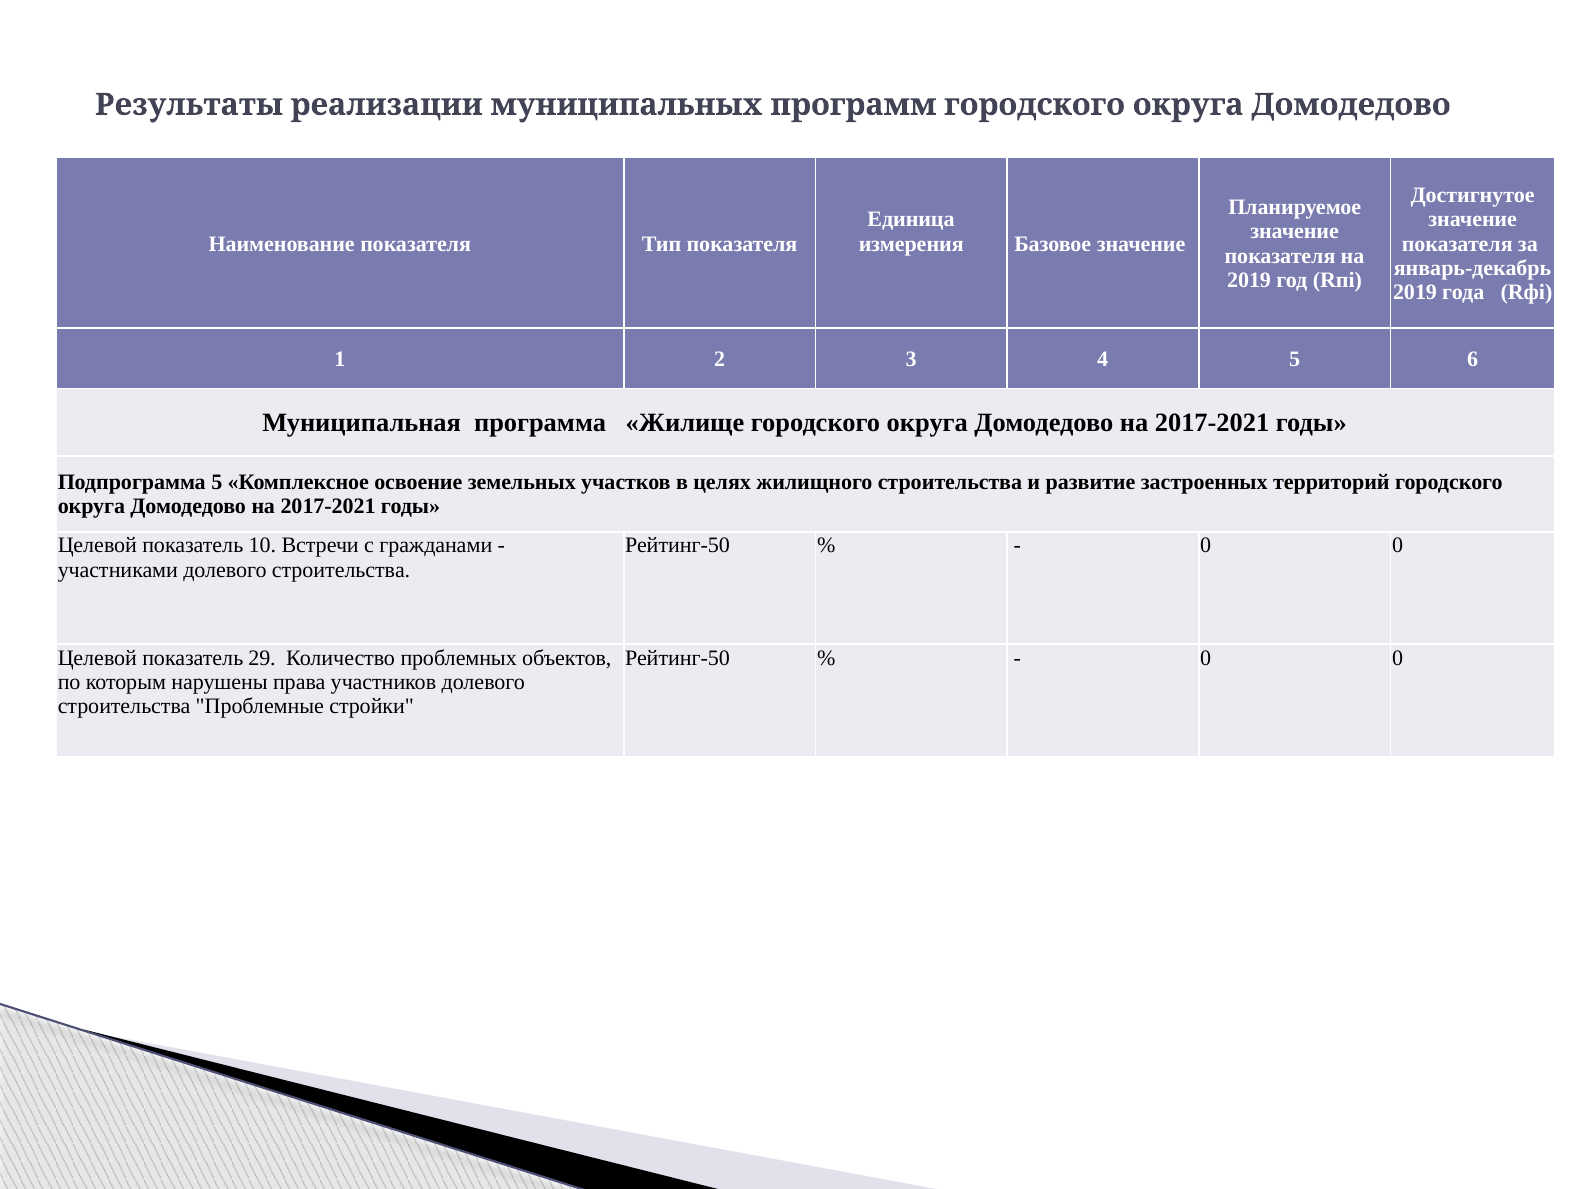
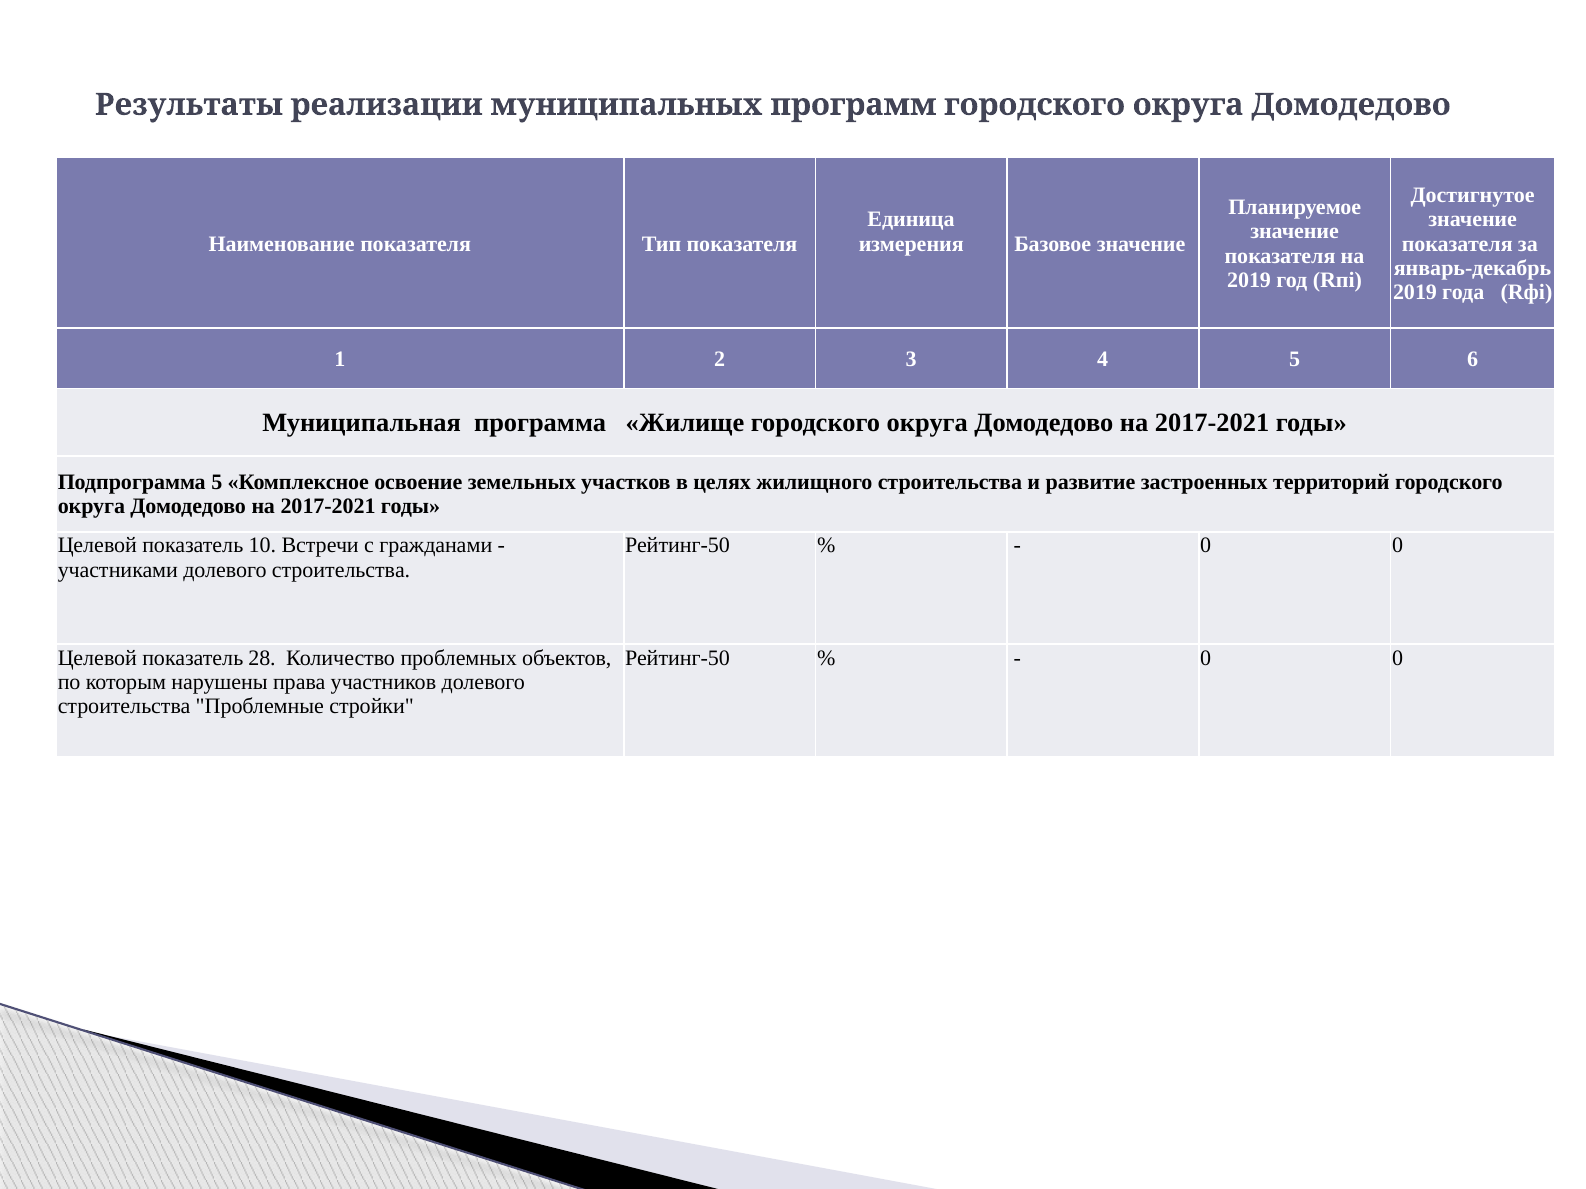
29: 29 -> 28 (262, 658)
